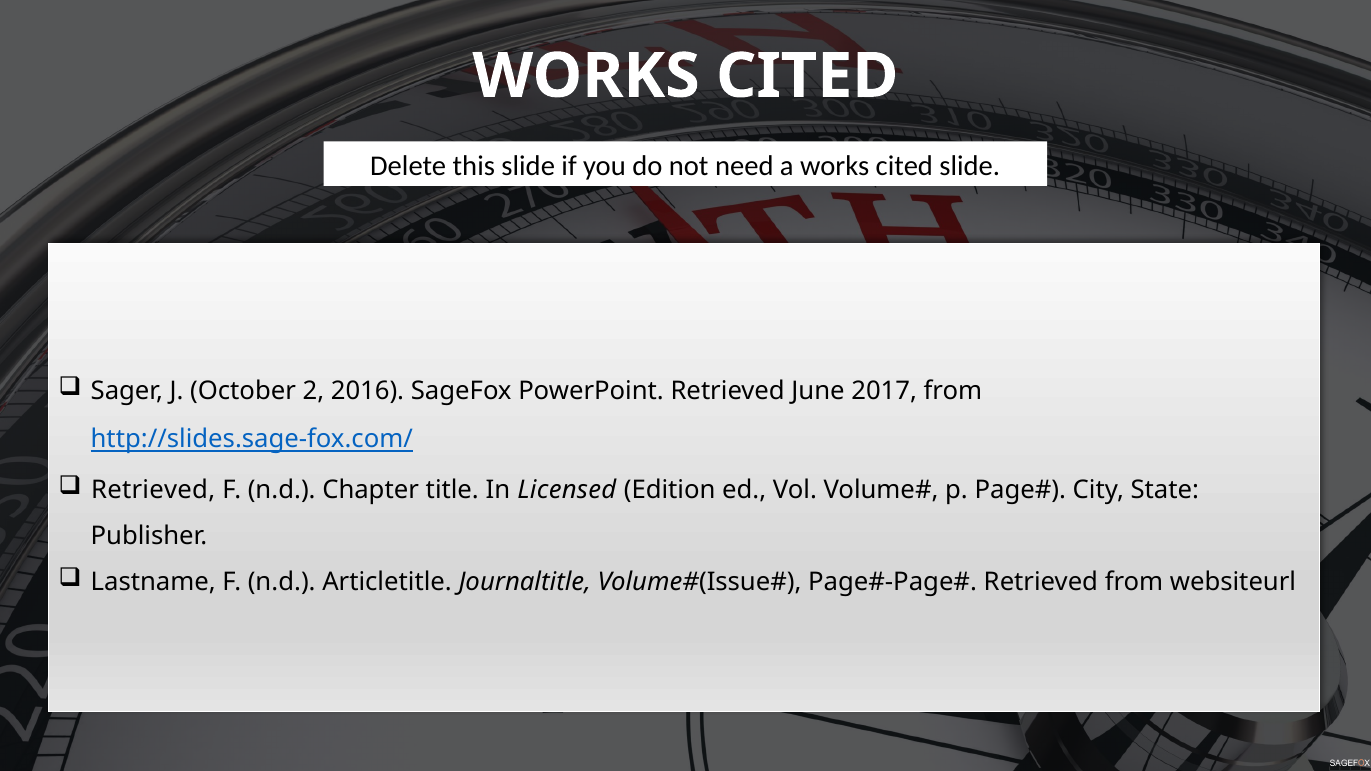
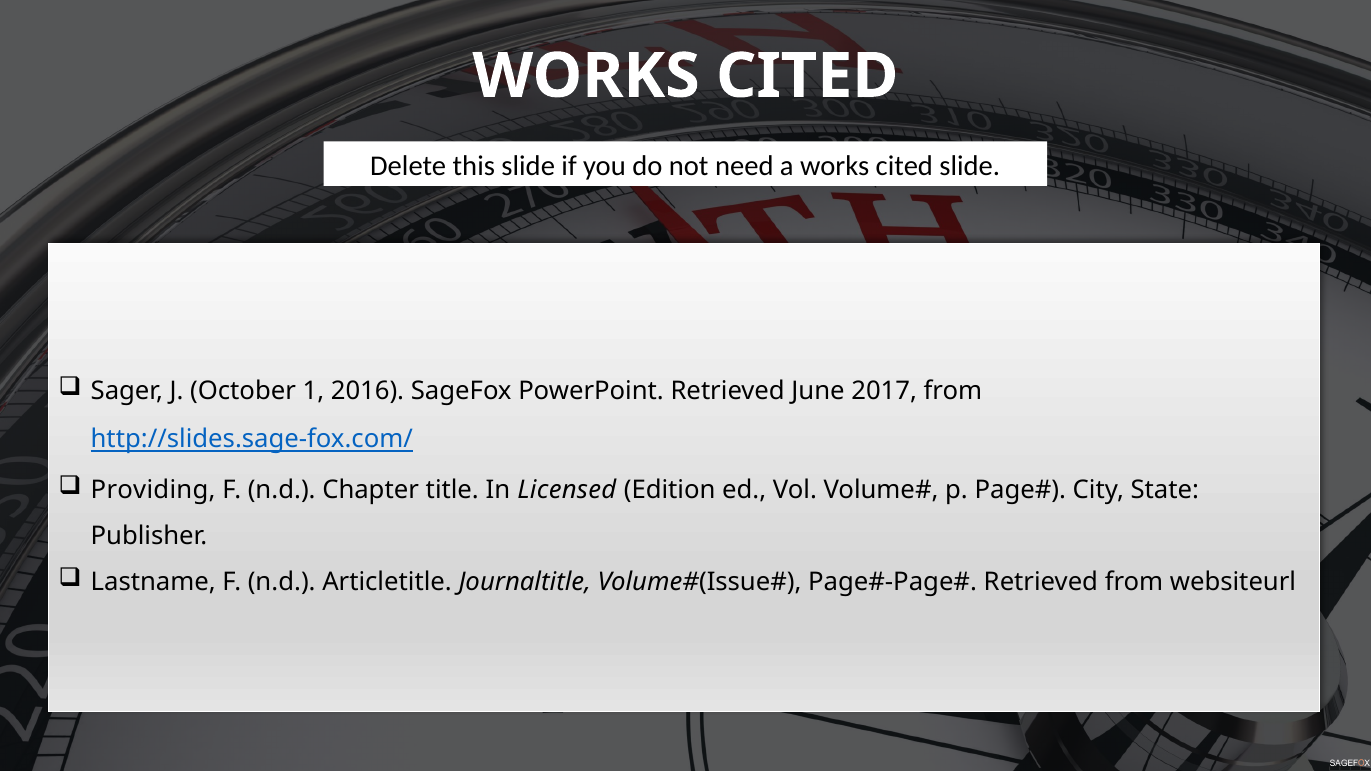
2: 2 -> 1 (313, 391)
Retrieved: Retrieved -> Providing (153, 490)
